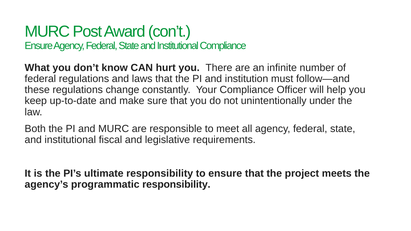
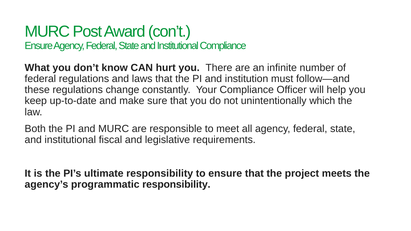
under: under -> which (322, 101)
